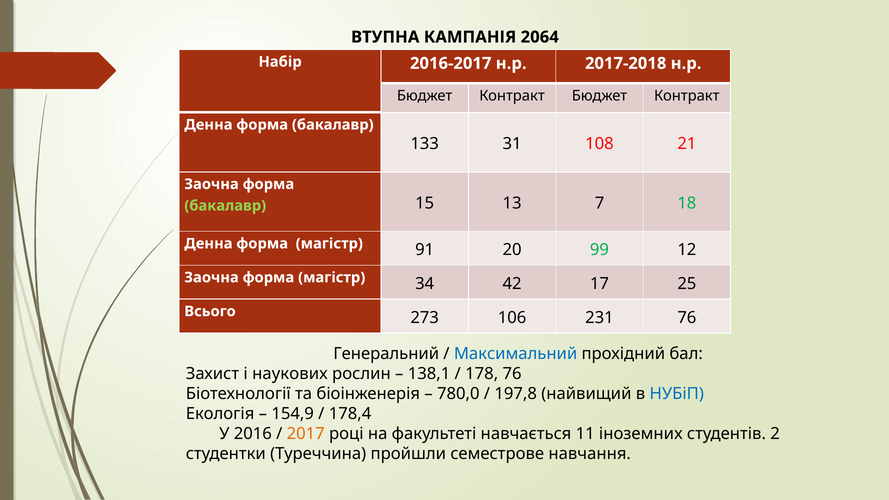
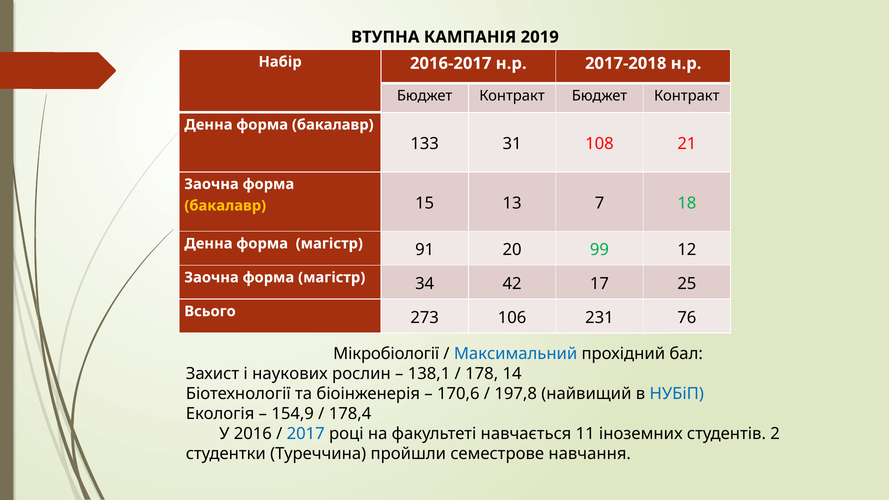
2064: 2064 -> 2019 (540, 37)
бакалавр colour: light green -> yellow (225, 206)
Генеральний: Генеральний -> Мікробіології (386, 354)
178 76: 76 -> 14 (512, 374)
780,0: 780,0 -> 170,6 (458, 394)
2017 colour: orange -> blue (306, 434)
